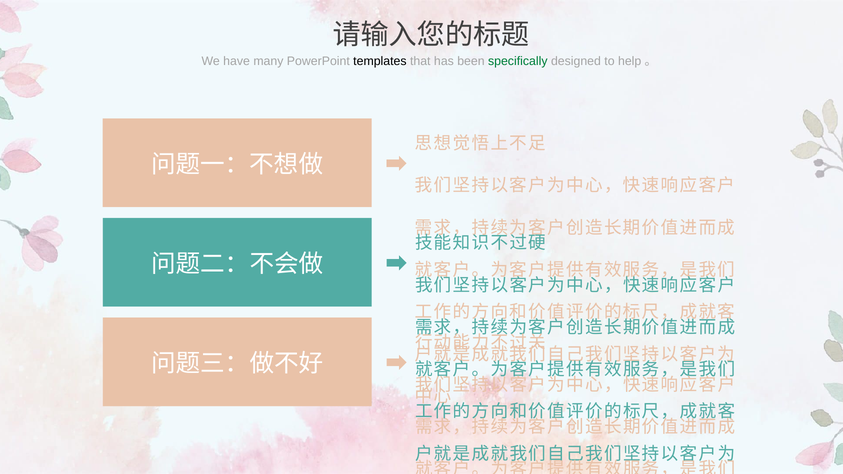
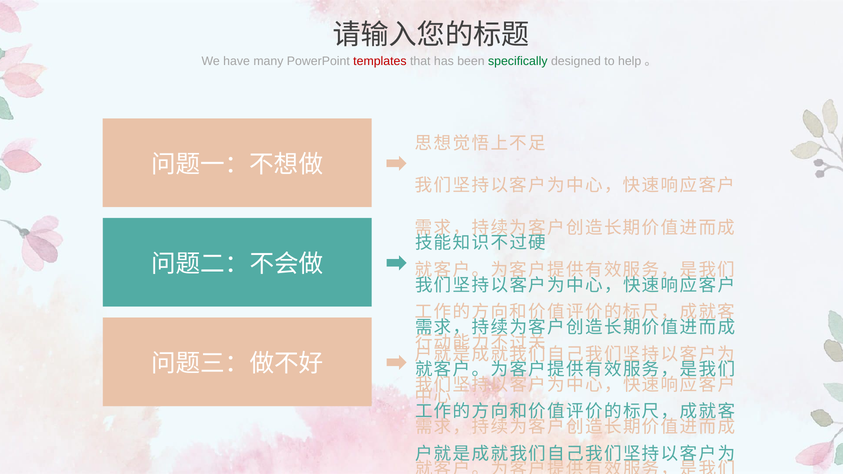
templates colour: black -> red (380, 61)
